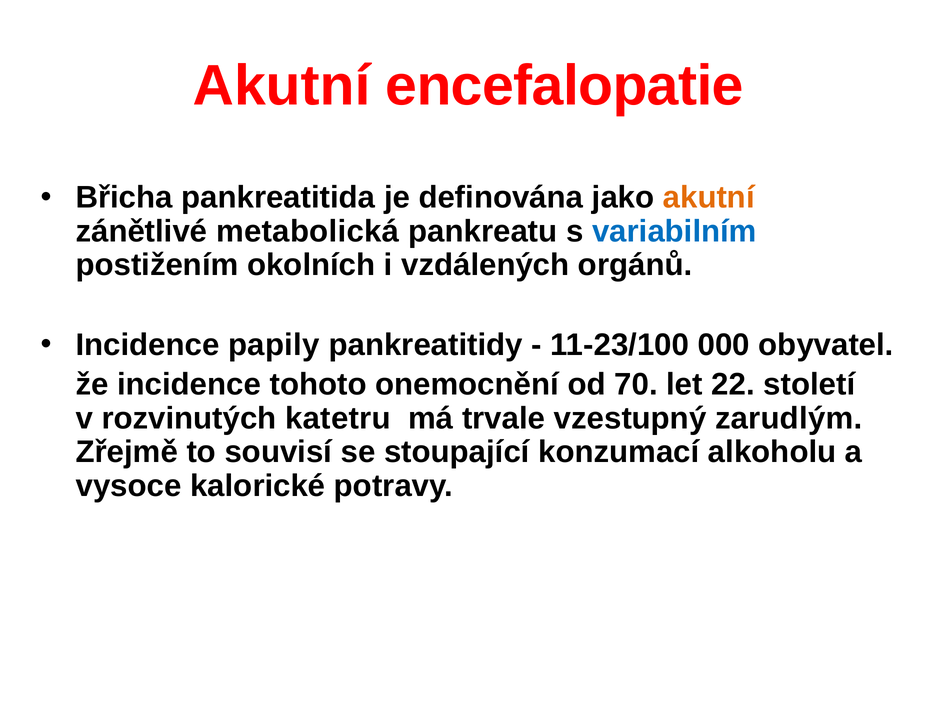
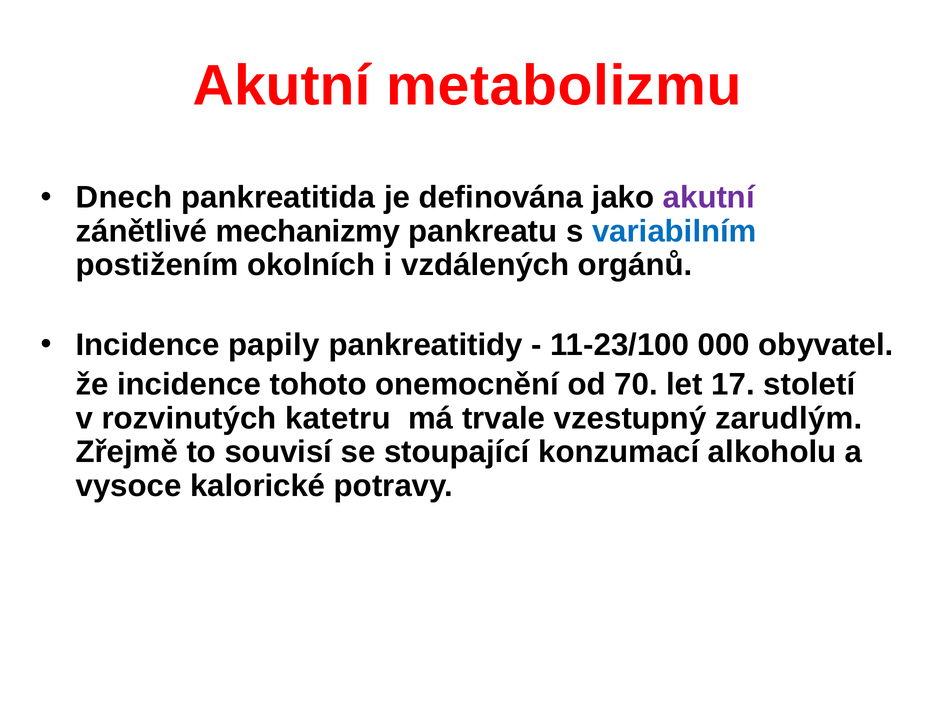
encefalopatie: encefalopatie -> metabolizmu (564, 86)
Břicha: Břicha -> Dnech (124, 198)
akutní colour: orange -> purple (709, 198)
metabolická: metabolická -> mechanizmy (308, 231)
22: 22 -> 17 (733, 385)
